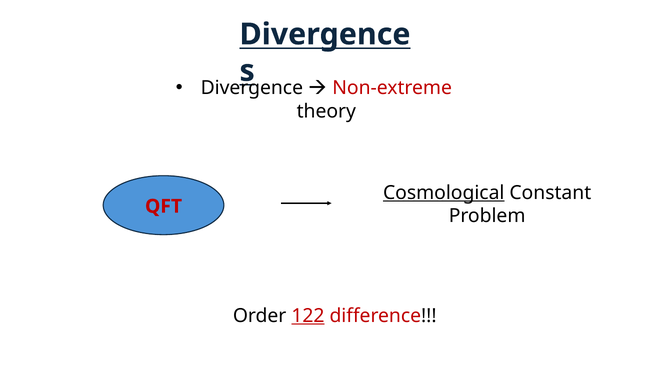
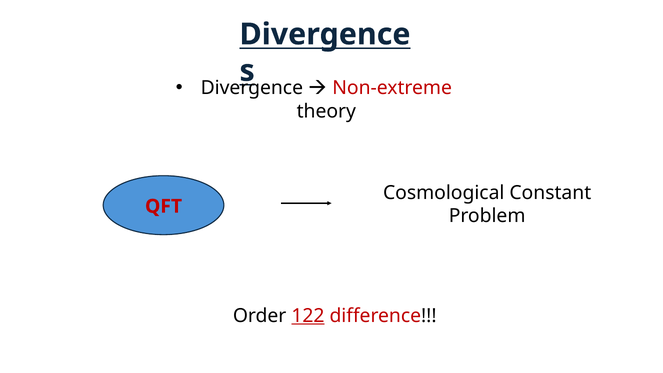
Cosmological underline: present -> none (444, 193)
